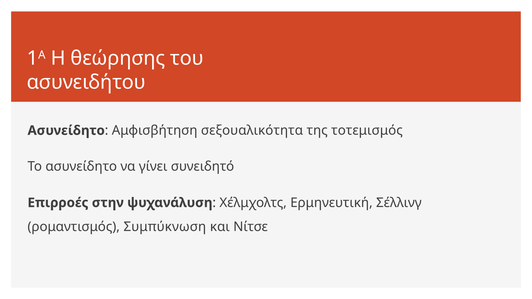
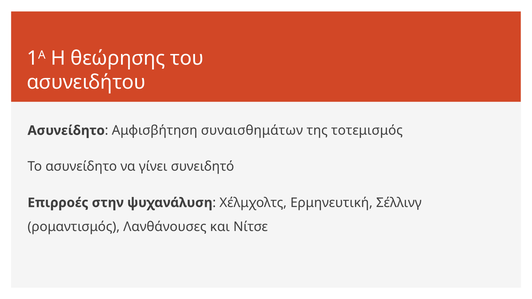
σεξουαλικότητα: σεξουαλικότητα -> συναισθημάτων (252, 131)
Συμπύκνωση: Συμπύκνωση -> Λανθάνουσες (165, 227)
